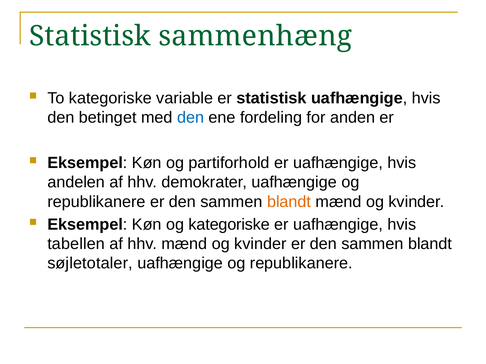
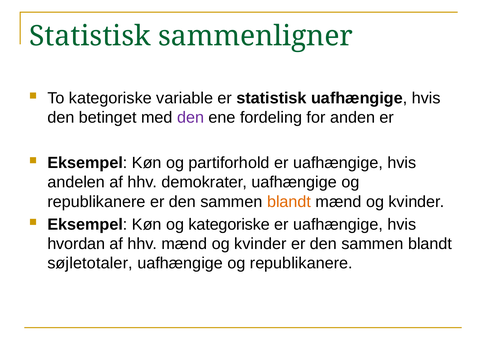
sammenhæng: sammenhæng -> sammenligner (256, 36)
den colour: blue -> purple (191, 118)
tabellen: tabellen -> hvordan (76, 244)
